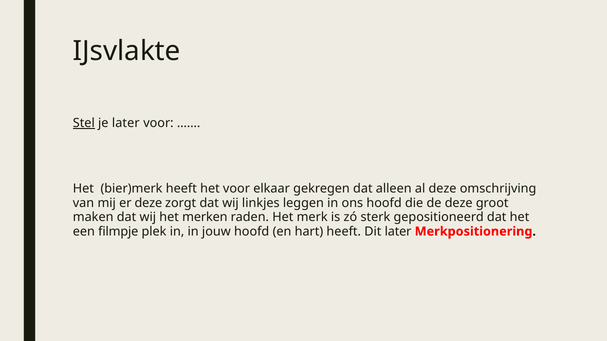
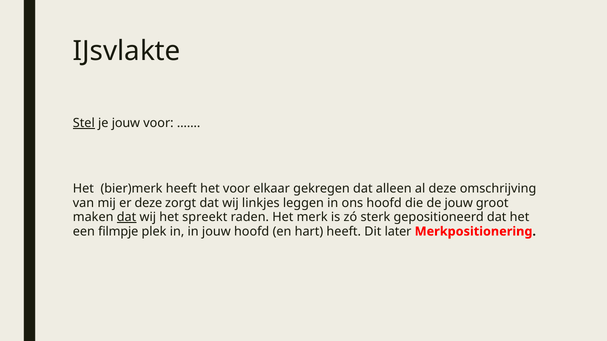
je later: later -> jouw (126, 123)
de deze: deze -> jouw (459, 203)
dat underline: none -> present (127, 217)
merken: merken -> spreekt (205, 217)
